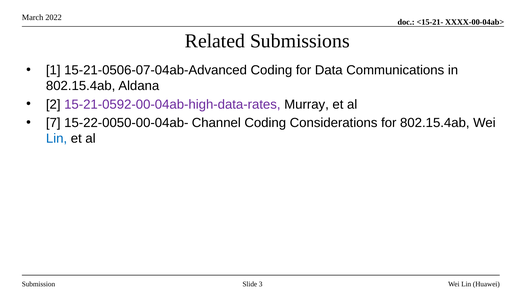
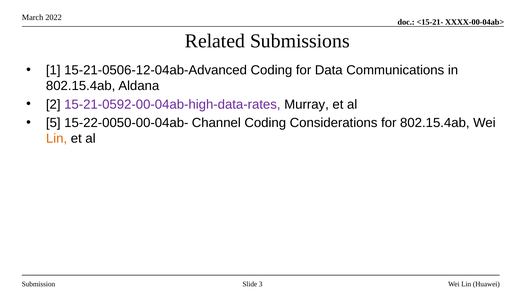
15-21-0506-07-04ab-Advanced: 15-21-0506-07-04ab-Advanced -> 15-21-0506-12-04ab-Advanced (156, 70)
7: 7 -> 5 (53, 123)
Lin colour: blue -> orange (57, 139)
